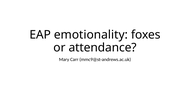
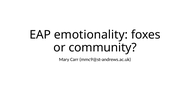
attendance: attendance -> community (103, 47)
